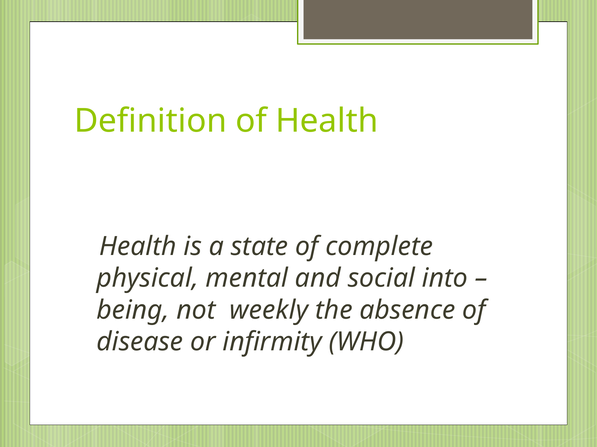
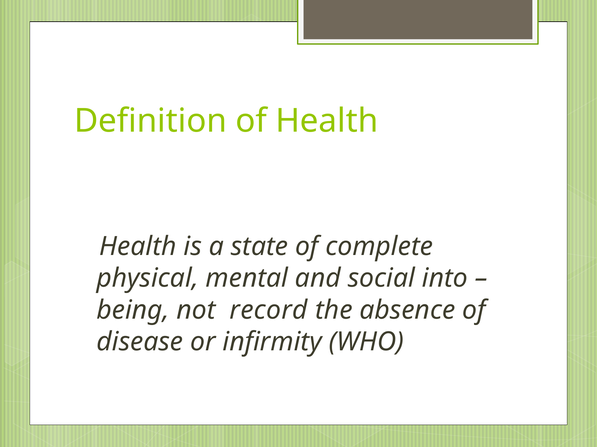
weekly: weekly -> record (269, 310)
